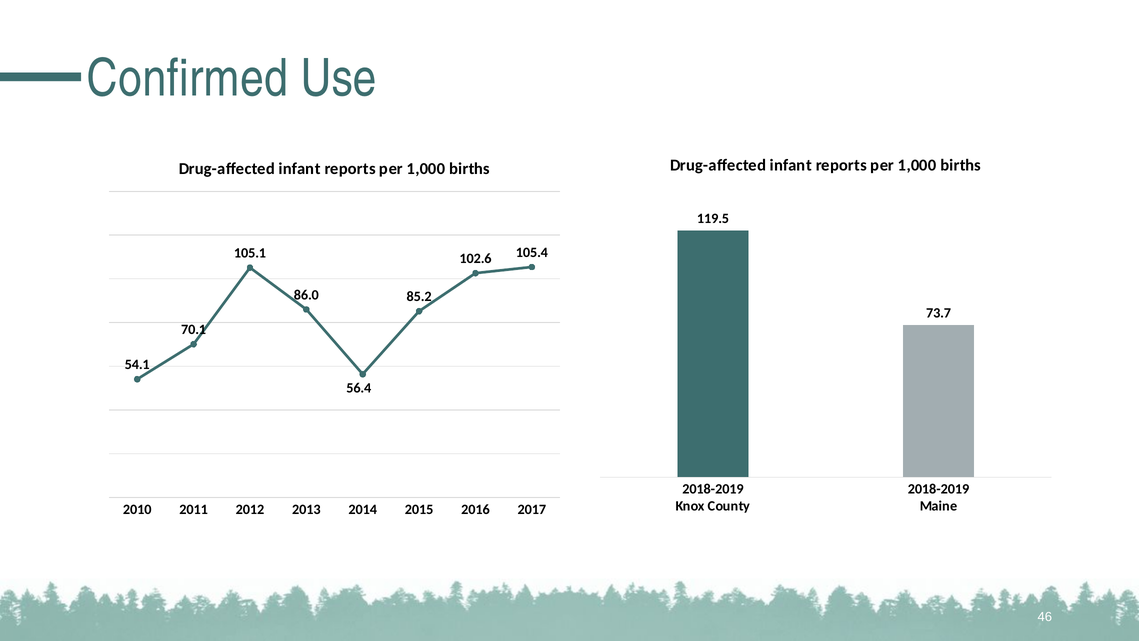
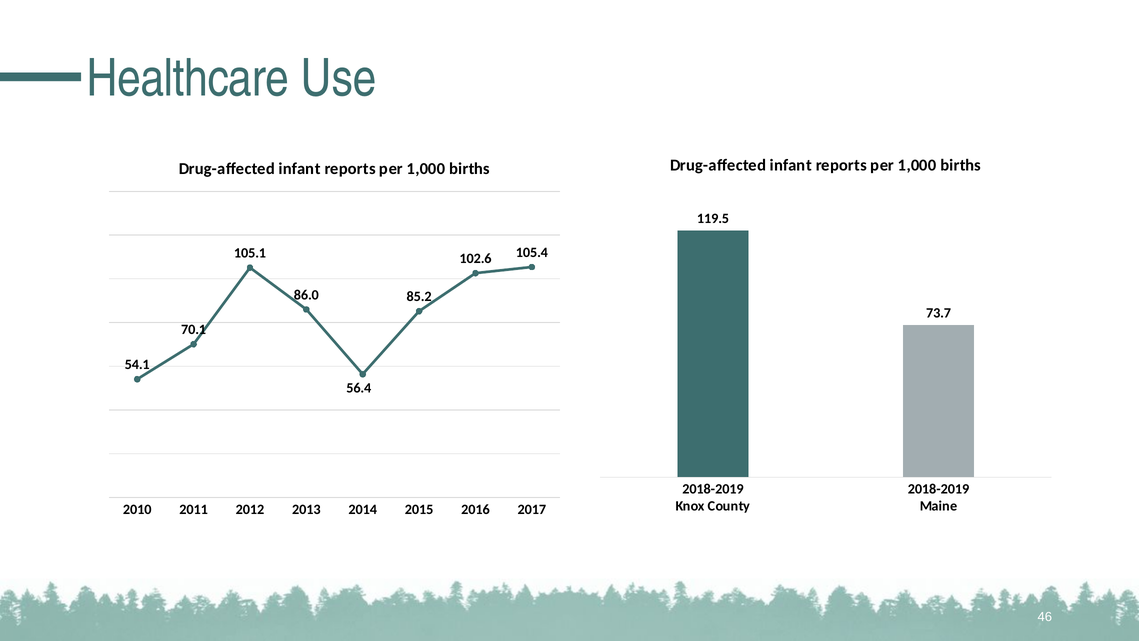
Confirmed: Confirmed -> Healthcare (188, 79)
